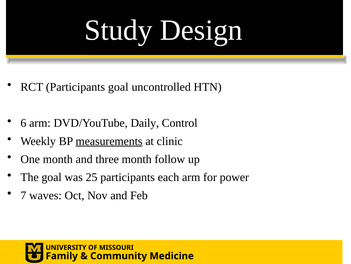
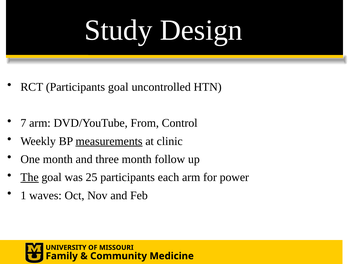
6: 6 -> 7 (23, 123)
Daily: Daily -> From (145, 123)
The underline: none -> present (30, 177)
7: 7 -> 1 (23, 195)
